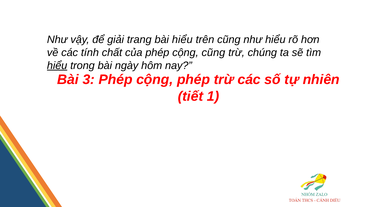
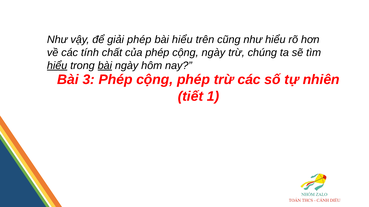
giải trang: trang -> phép (139, 40)
cộng cũng: cũng -> ngày (213, 53)
bài underline: none -> present (105, 66)
